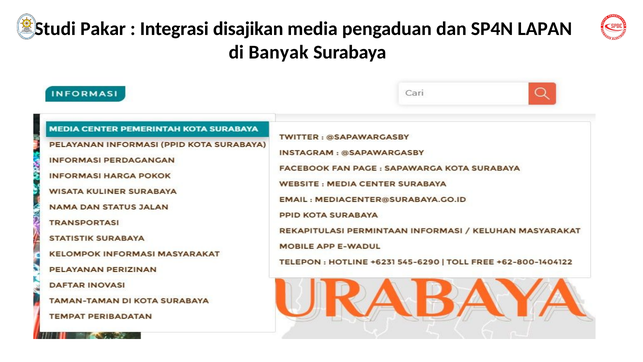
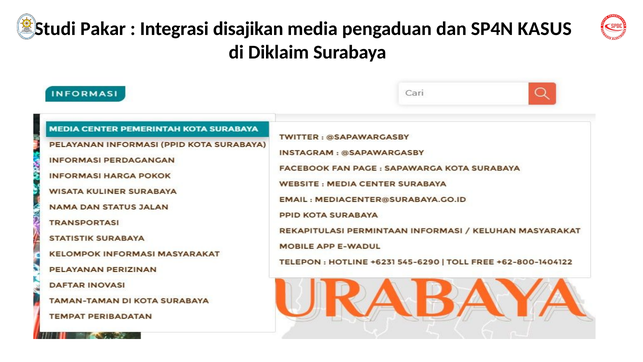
LAPAN: LAPAN -> KASUS (545, 29)
Banyak: Banyak -> Diklaim (279, 52)
